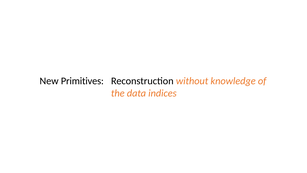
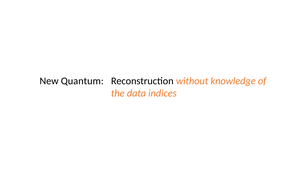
Primitives: Primitives -> Quantum (82, 81)
